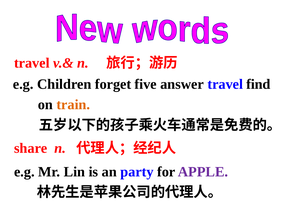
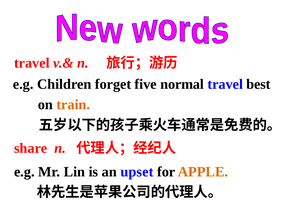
answer: answer -> normal (182, 84)
find: find -> best (258, 84)
party: party -> upset (137, 172)
APPLE colour: purple -> orange (203, 172)
